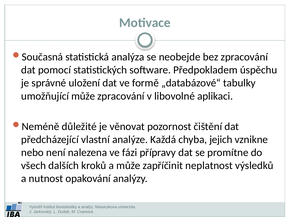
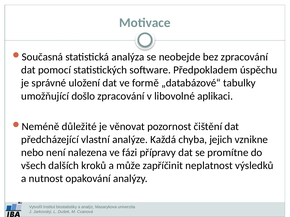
umožňující může: může -> došlo (83, 96)
